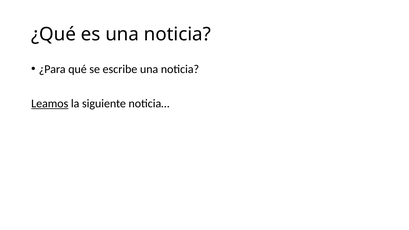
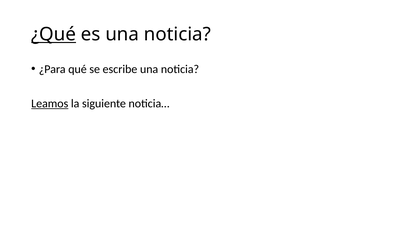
¿Qué underline: none -> present (54, 34)
